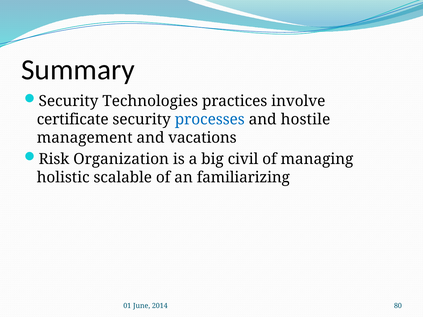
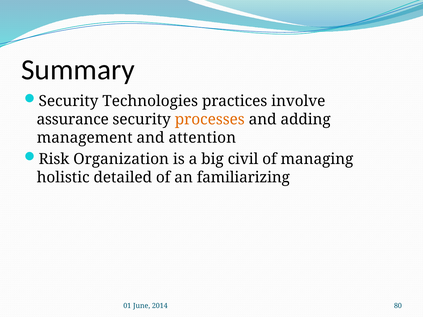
certificate: certificate -> assurance (73, 120)
processes colour: blue -> orange (210, 120)
hostile: hostile -> adding (306, 120)
vacations: vacations -> attention (202, 138)
scalable: scalable -> detailed (123, 178)
